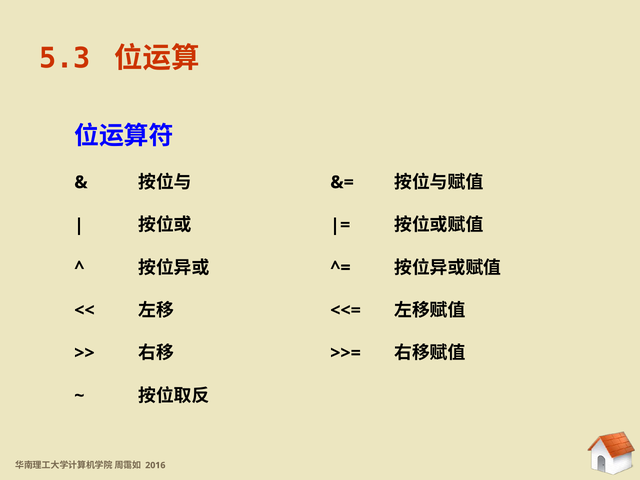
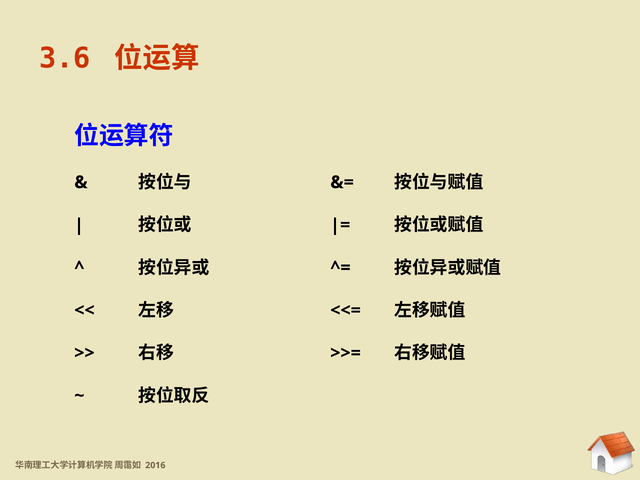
5.3: 5.3 -> 3.6 (65, 58)
